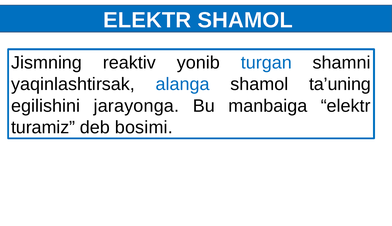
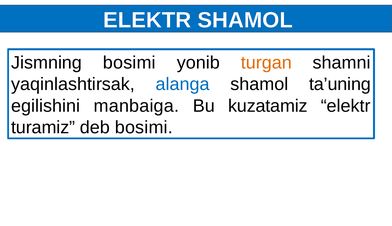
Jismning reaktiv: reaktiv -> bosimi (129, 63)
turgan colour: blue -> orange (266, 63)
jarayonga: jarayonga -> manbaiga (136, 106)
manbaiga: manbaiga -> kuzatamiz (268, 106)
